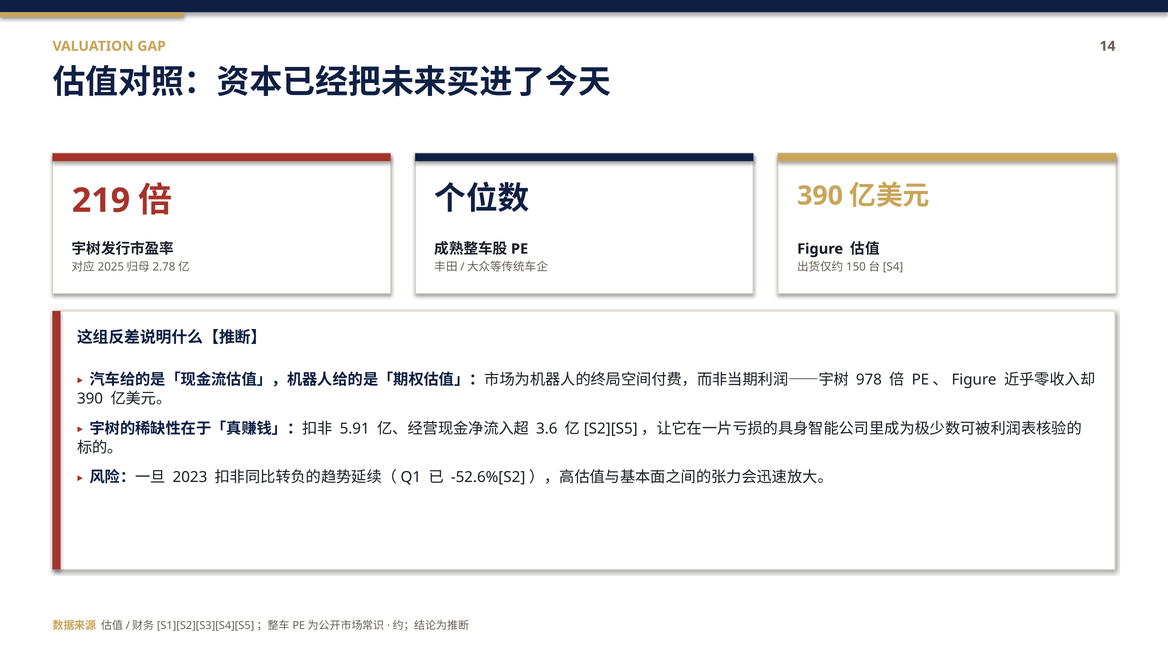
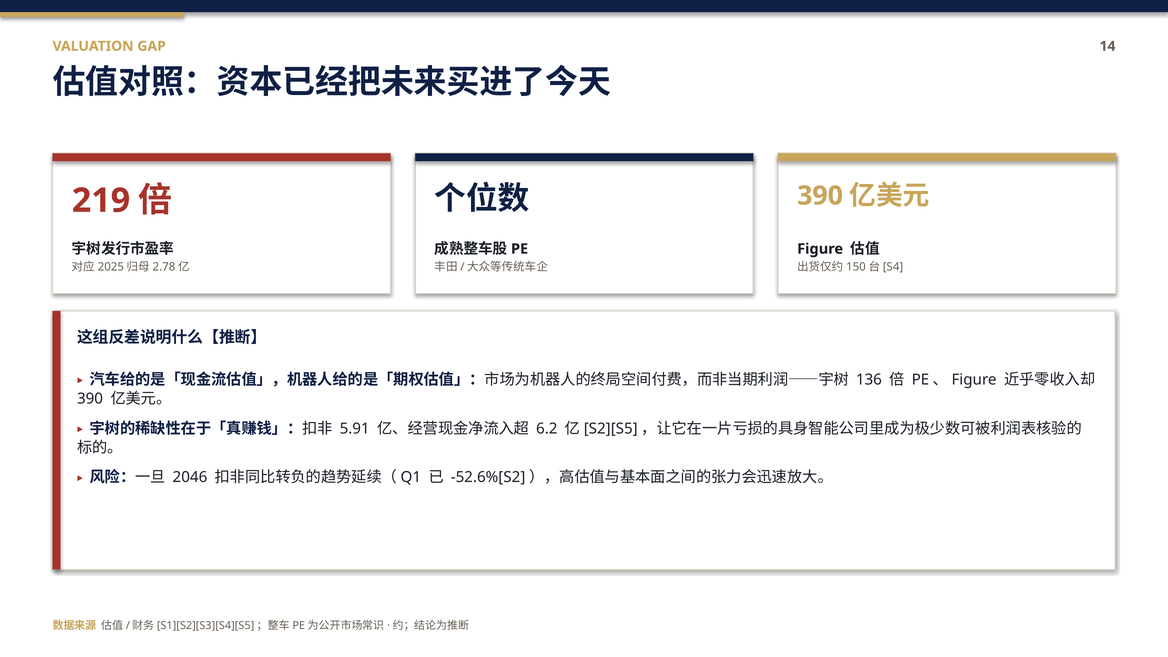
978: 978 -> 136 (869, 380)
3.6: 3.6 -> 6.2 (547, 429)
2023: 2023 -> 2046 (190, 477)
